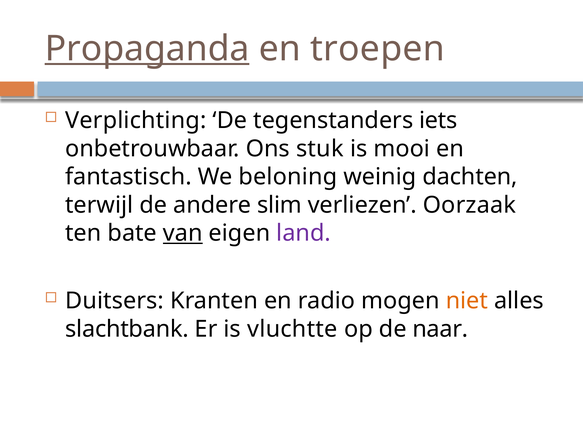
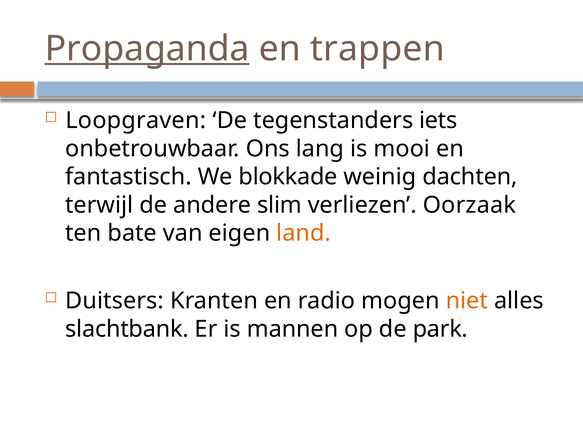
troepen: troepen -> trappen (378, 49)
Verplichting: Verplichting -> Loopgraven (136, 121)
stuk: stuk -> lang (320, 149)
beloning: beloning -> blokkade (288, 177)
van underline: present -> none (183, 233)
land colour: purple -> orange (304, 233)
vluchtte: vluchtte -> mannen (293, 329)
naar: naar -> park (440, 329)
